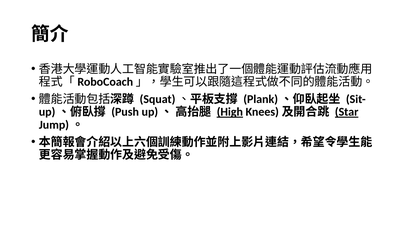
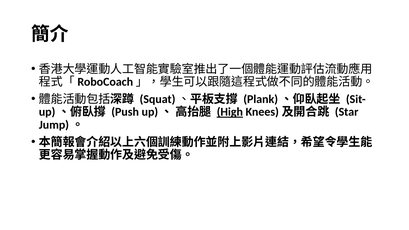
Star underline: present -> none (347, 112)
